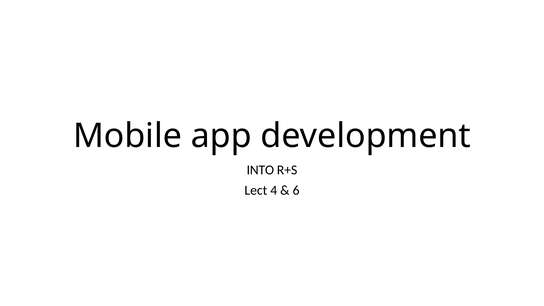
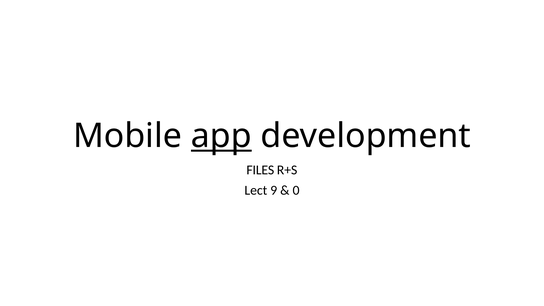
app underline: none -> present (221, 136)
INTO: INTO -> FILES (260, 170)
4: 4 -> 9 (274, 190)
6: 6 -> 0 (296, 190)
